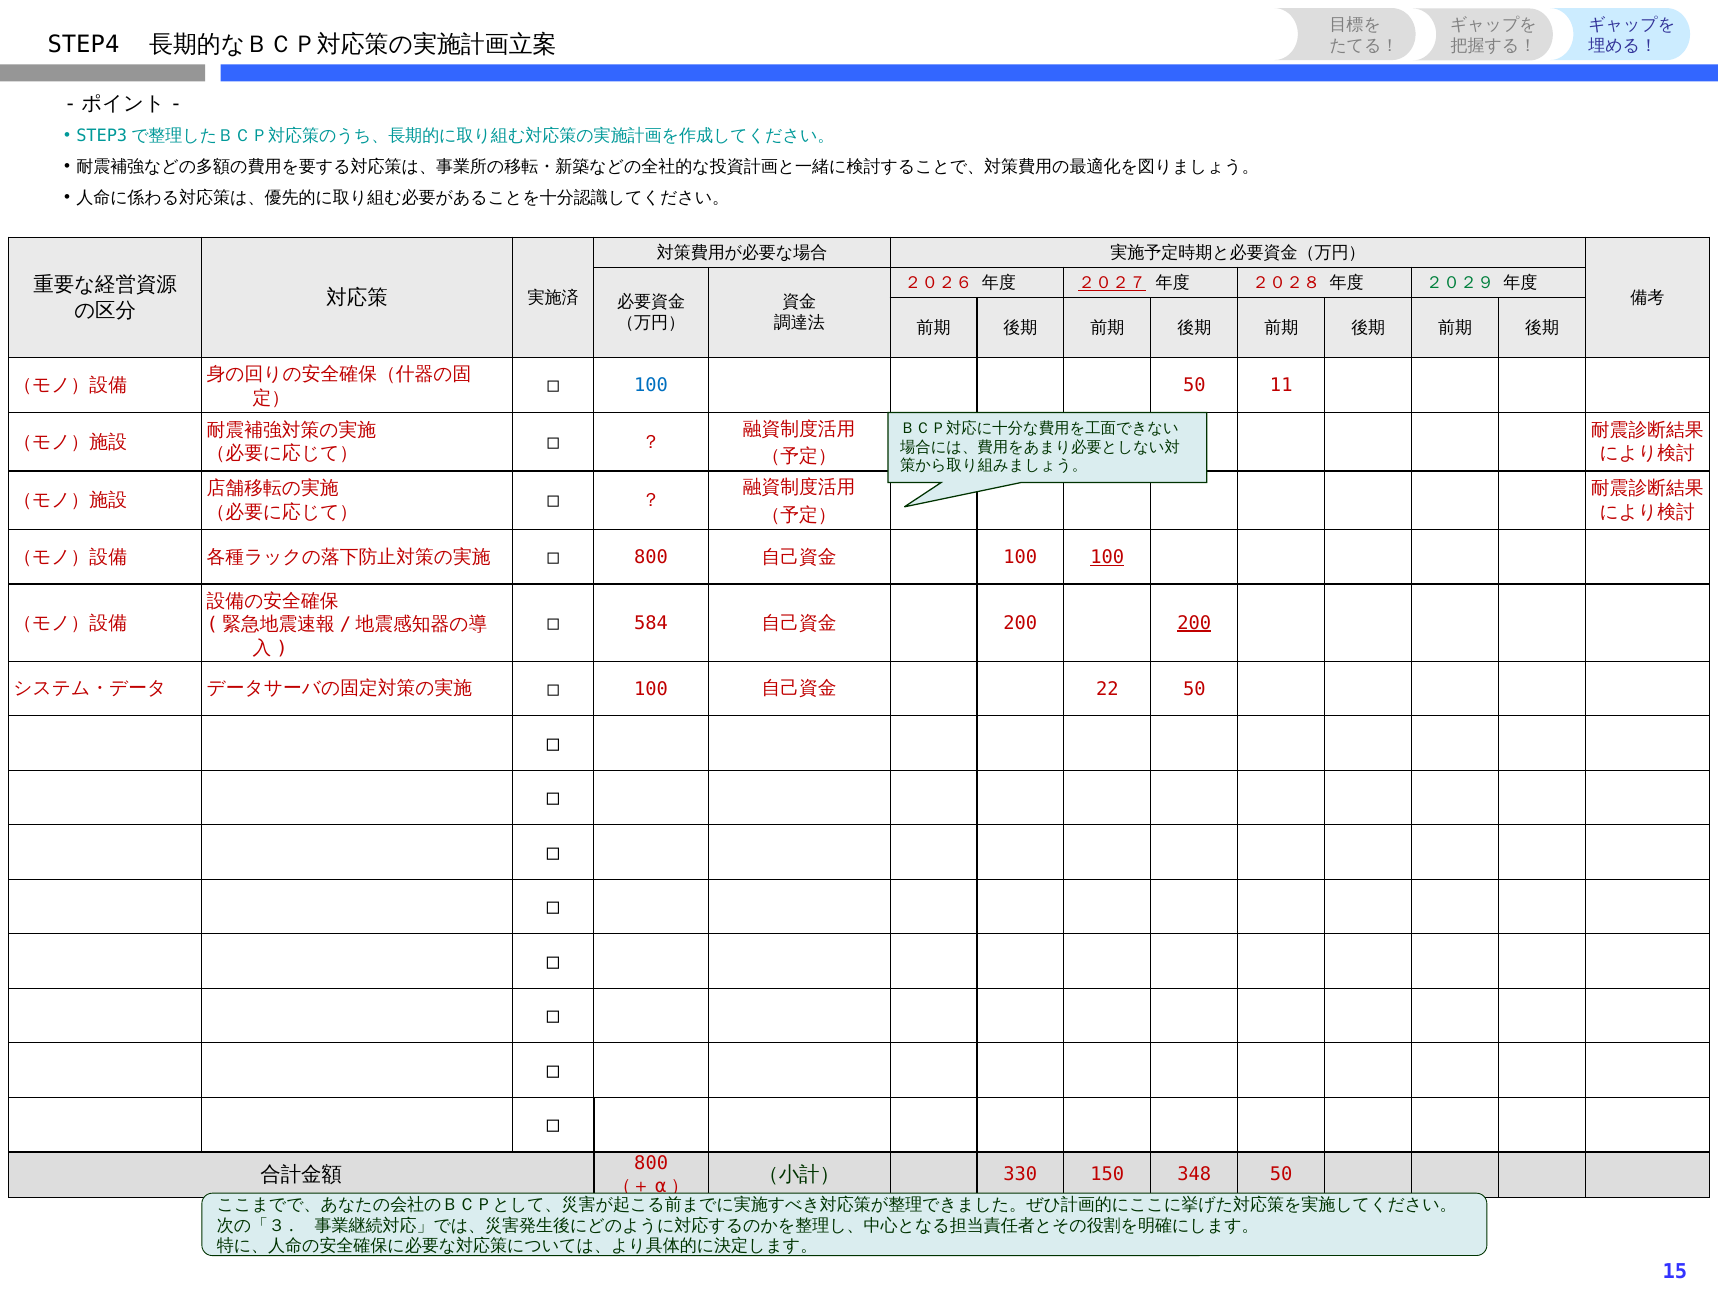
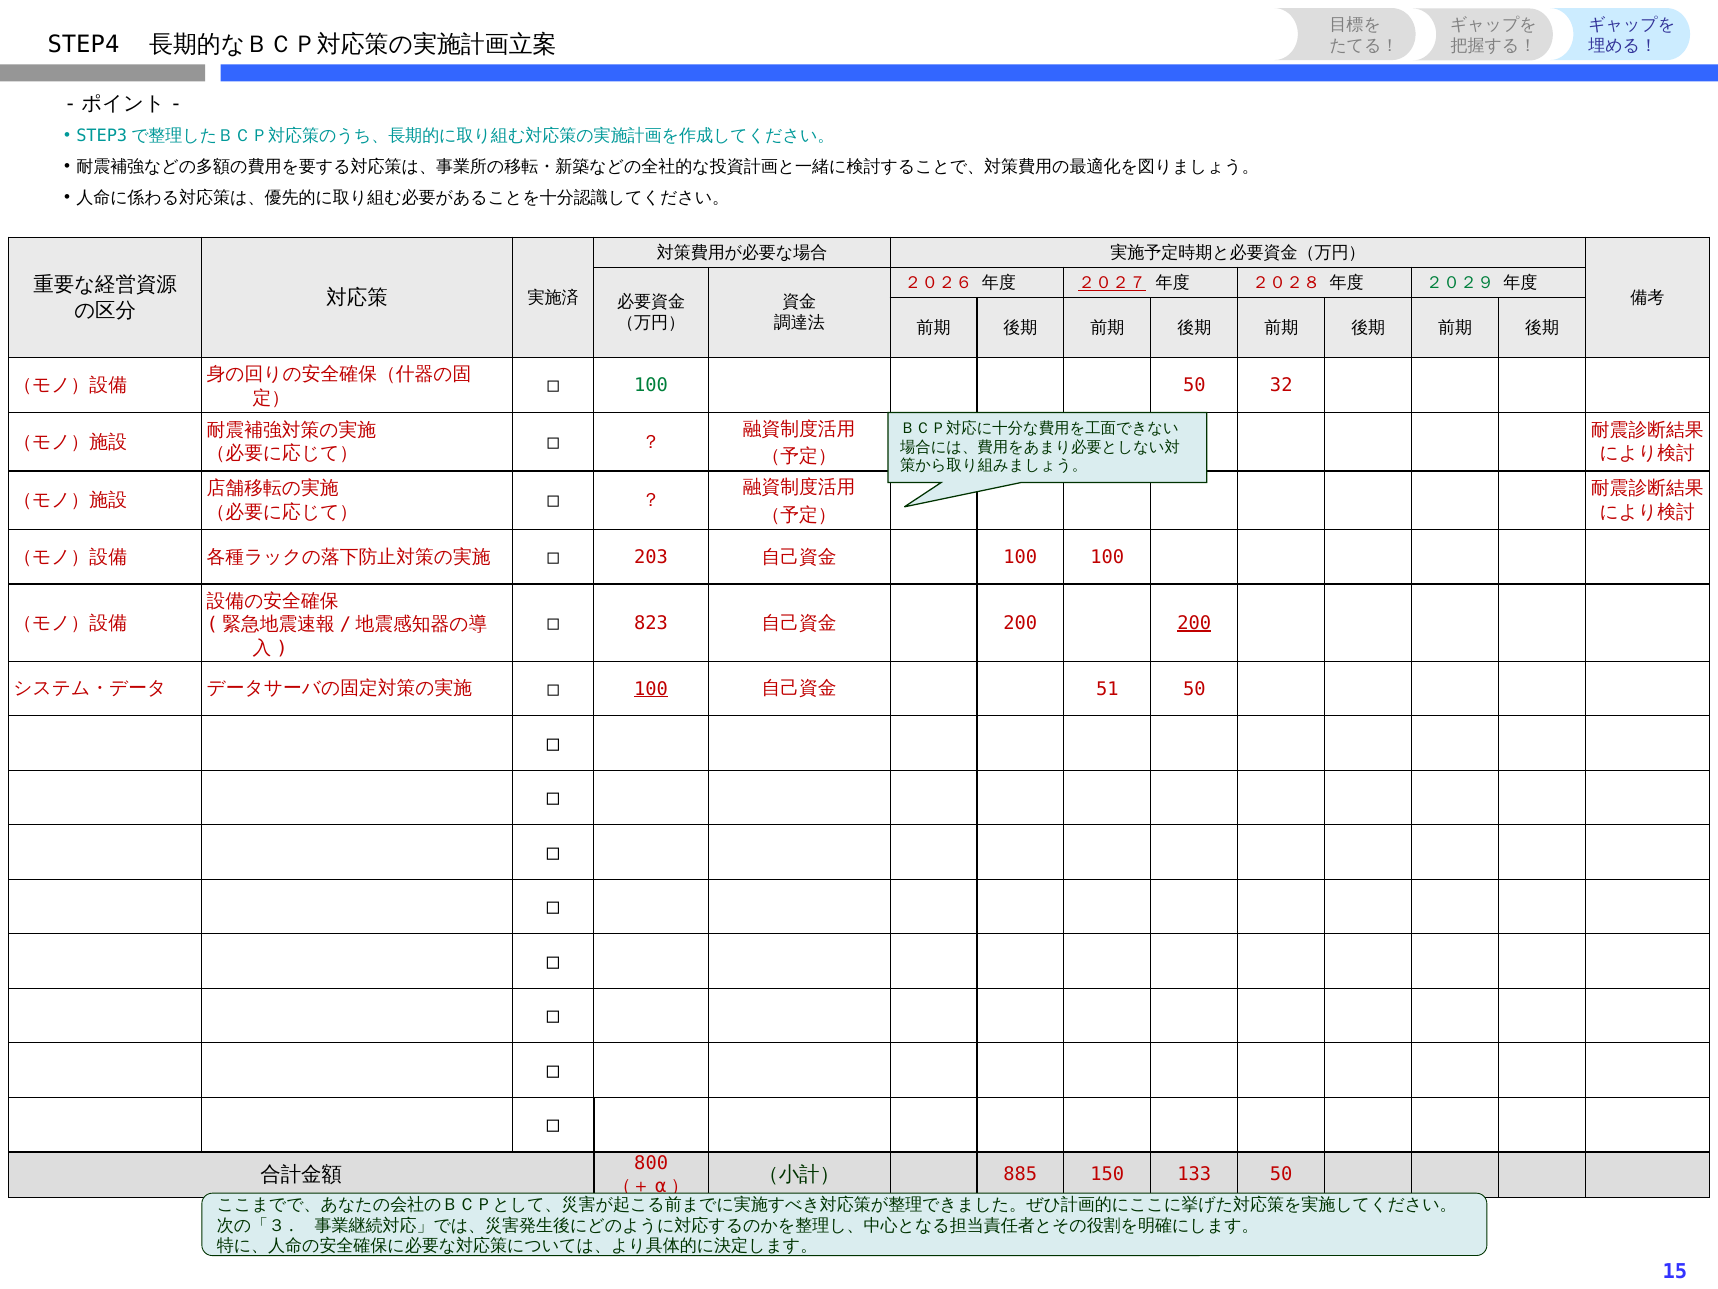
100 colour: blue -> green (651, 385)
11: 11 -> 32 (1281, 385)
800: 800 -> 203 (651, 557)
100 underline: present -> none (1107, 557)
584: 584 -> 823 (651, 623)
100 underline: none -> present (651, 689)
22: 22 -> 51 (1107, 689)
330: 330 -> 885 (1020, 1174)
348: 348 -> 133 (1194, 1174)
